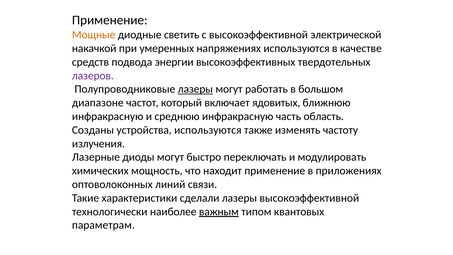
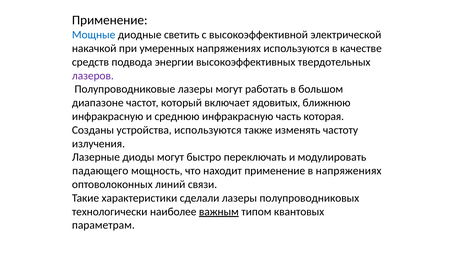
Мощные colour: orange -> blue (94, 35)
лазеры underline: present -> none (195, 89)
область: область -> которая (324, 116)
химических: химических -> падающего (100, 171)
в приложениях: приложениях -> напряжениях (349, 171)
лазеры высокоэффективной: высокоэффективной -> полупроводниковых (309, 198)
